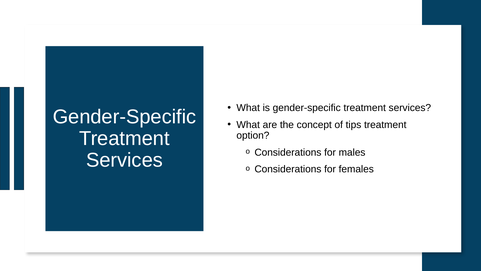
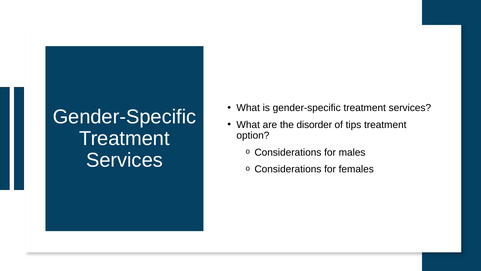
concept: concept -> disorder (314, 124)
